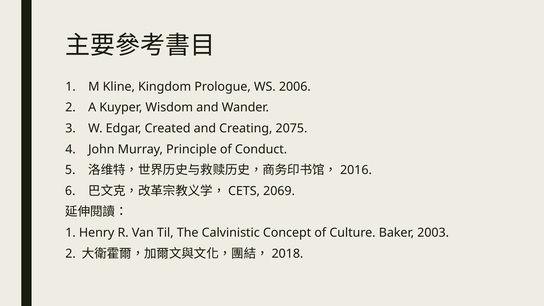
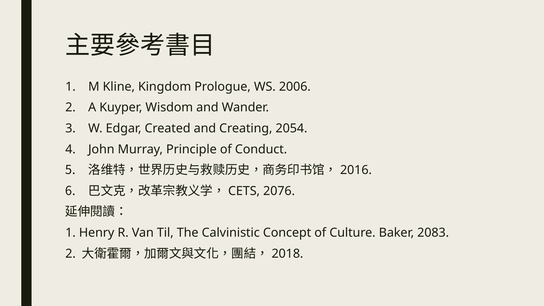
2075: 2075 -> 2054 (291, 128)
2069: 2069 -> 2076 (279, 191)
2003: 2003 -> 2083 (433, 233)
